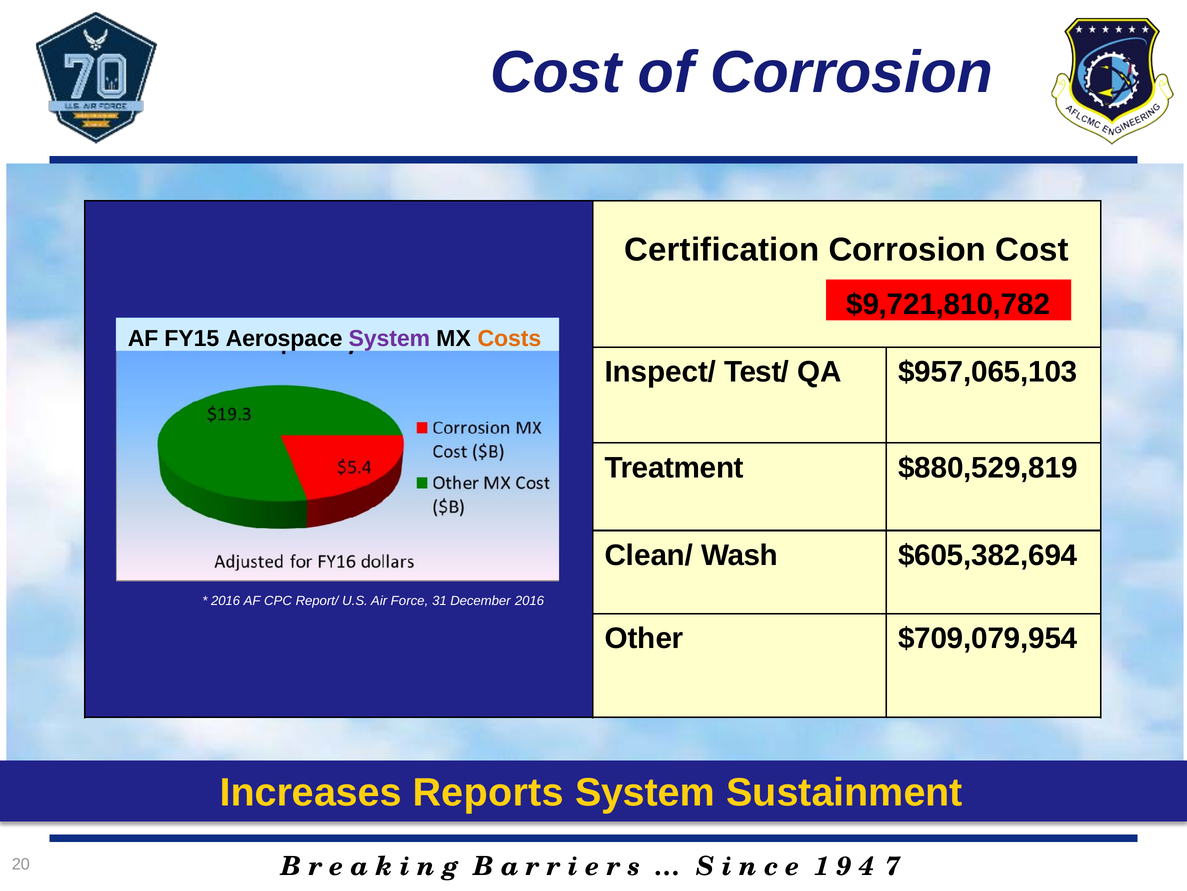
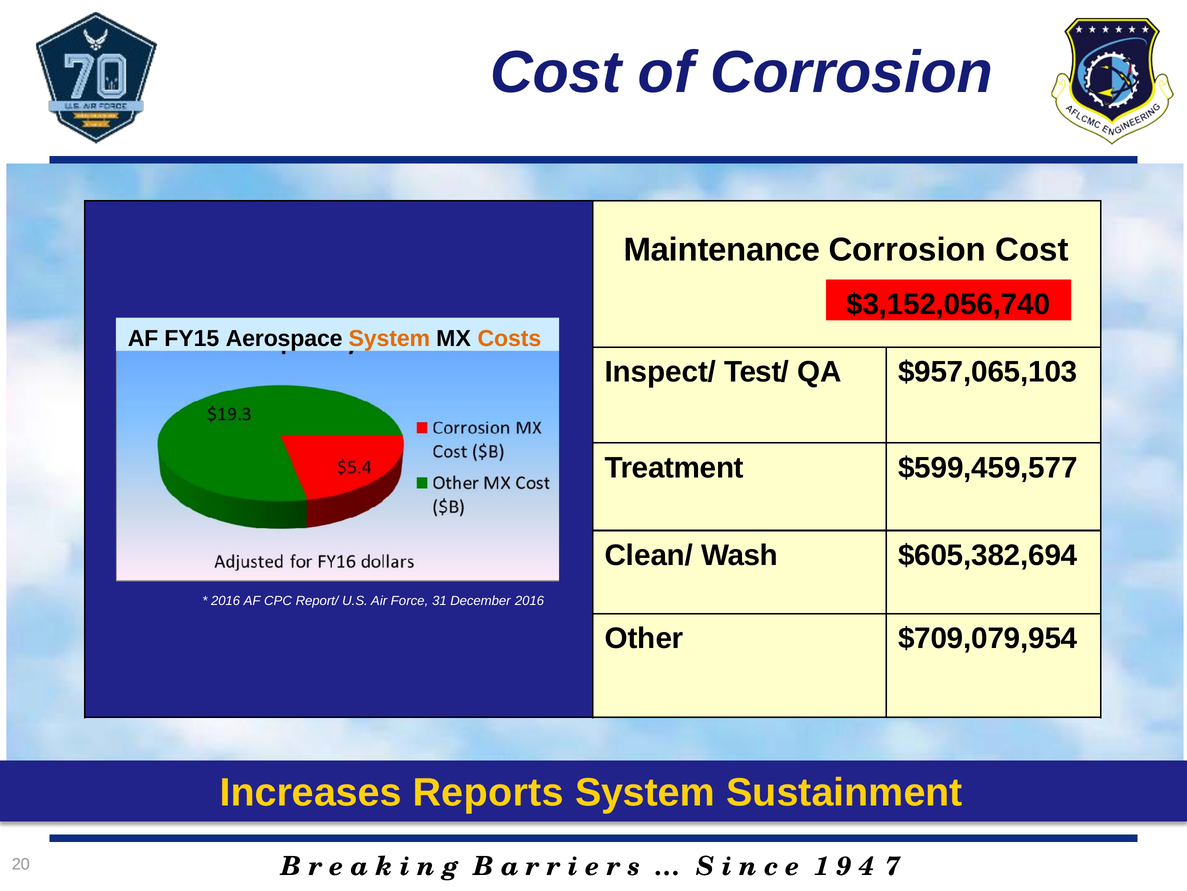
Certification: Certification -> Maintenance (722, 249)
$9,721,810,782: $9,721,810,782 -> $3,152,056,740 (948, 304)
System colour: purple -> orange (389, 338)
$880,529,819: $880,529,819 -> $599,459,577 (988, 467)
